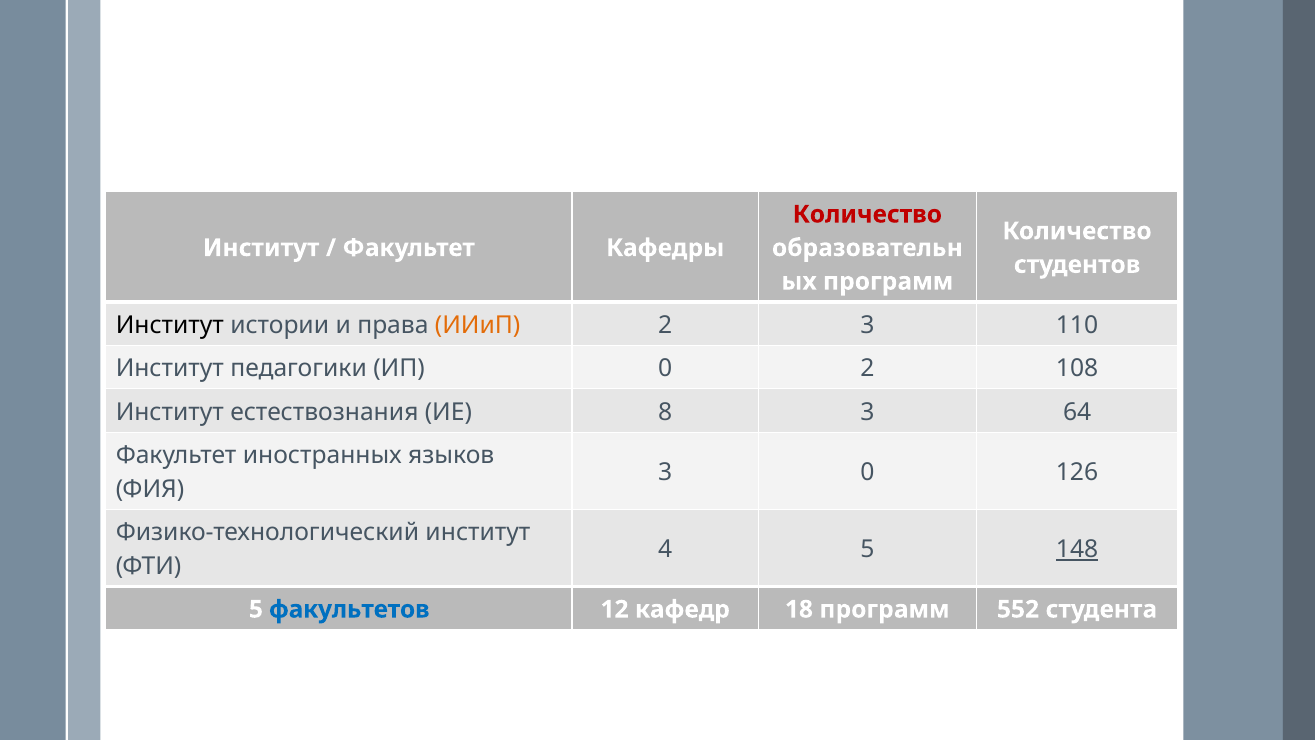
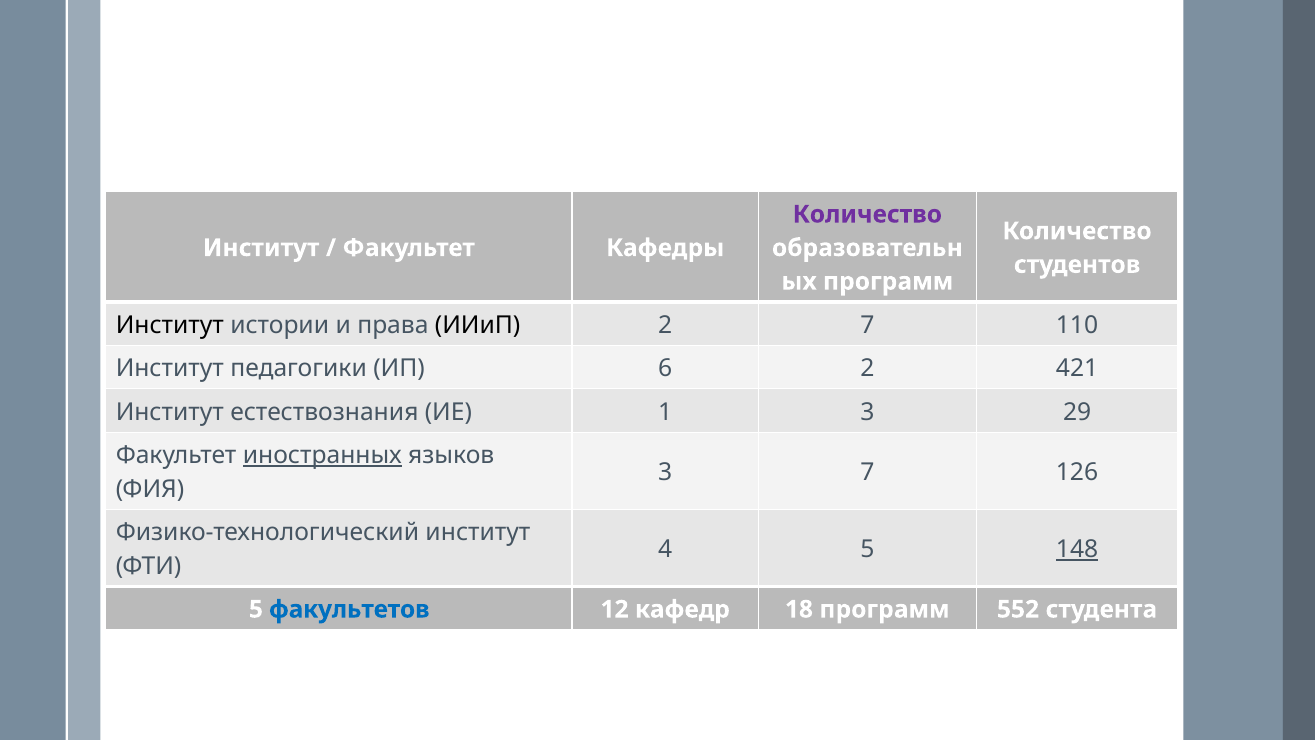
Количество colour: red -> purple (867, 214)
ИИиП colour: orange -> black (478, 325)
2 3: 3 -> 7 (867, 325)
ИП 0: 0 -> 6 (665, 368)
108: 108 -> 421 (1077, 368)
8: 8 -> 1 (665, 412)
64: 64 -> 29 (1077, 412)
иностранных underline: none -> present (322, 455)
3 0: 0 -> 7 (867, 472)
